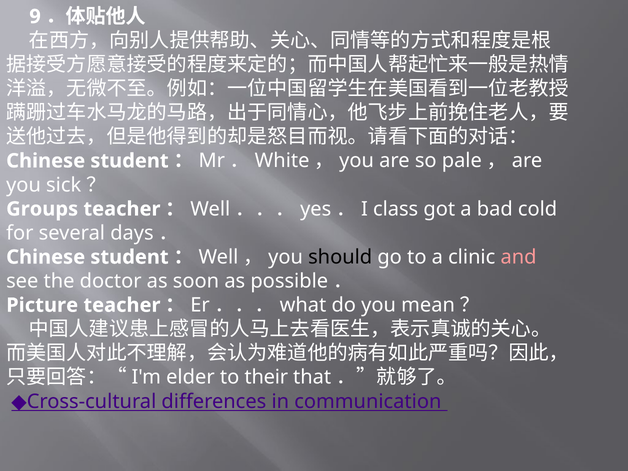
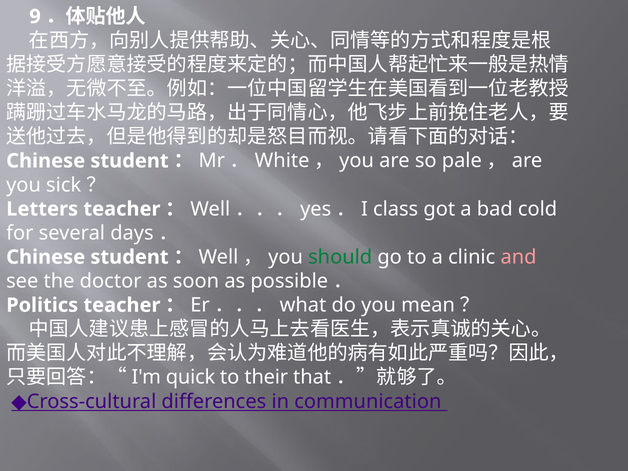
Groups: Groups -> Letters (42, 209)
should colour: black -> green (340, 257)
Picture: Picture -> Politics (42, 305)
elder: elder -> quick (191, 377)
